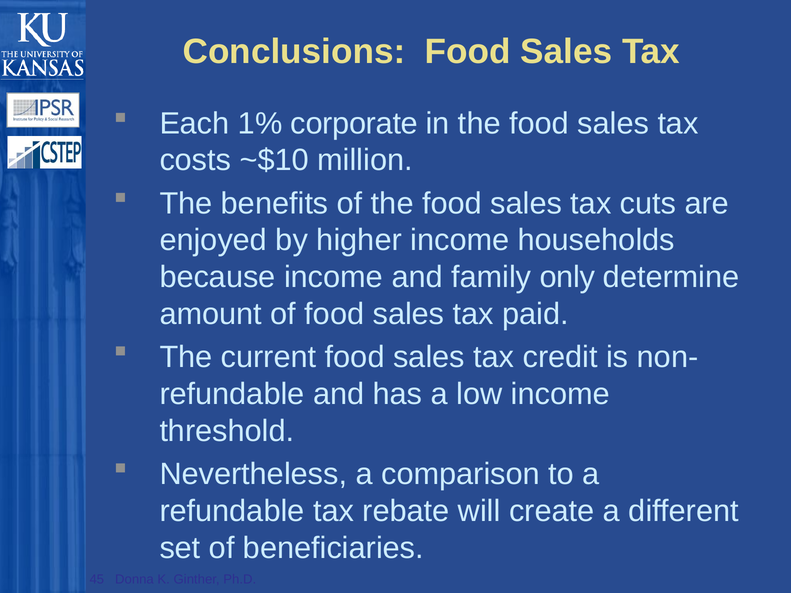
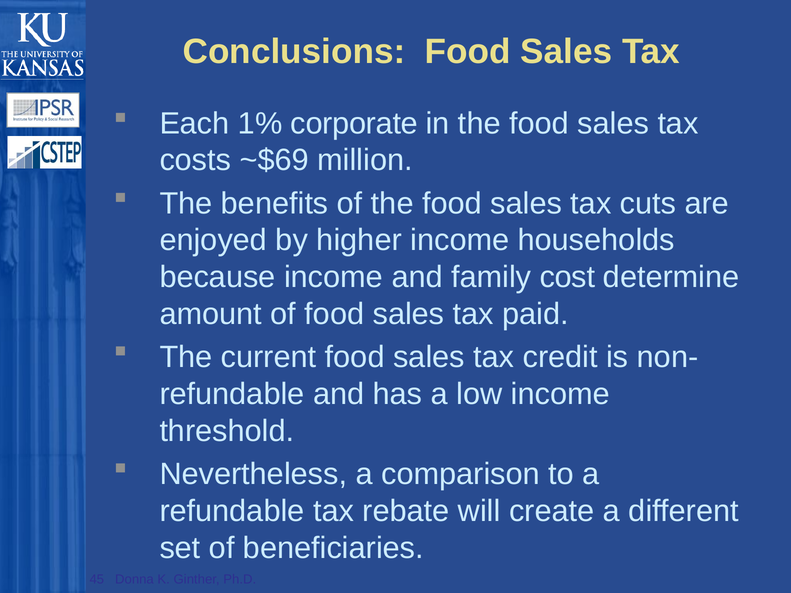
~$10: ~$10 -> ~$69 (274, 160)
only: only -> cost (567, 277)
